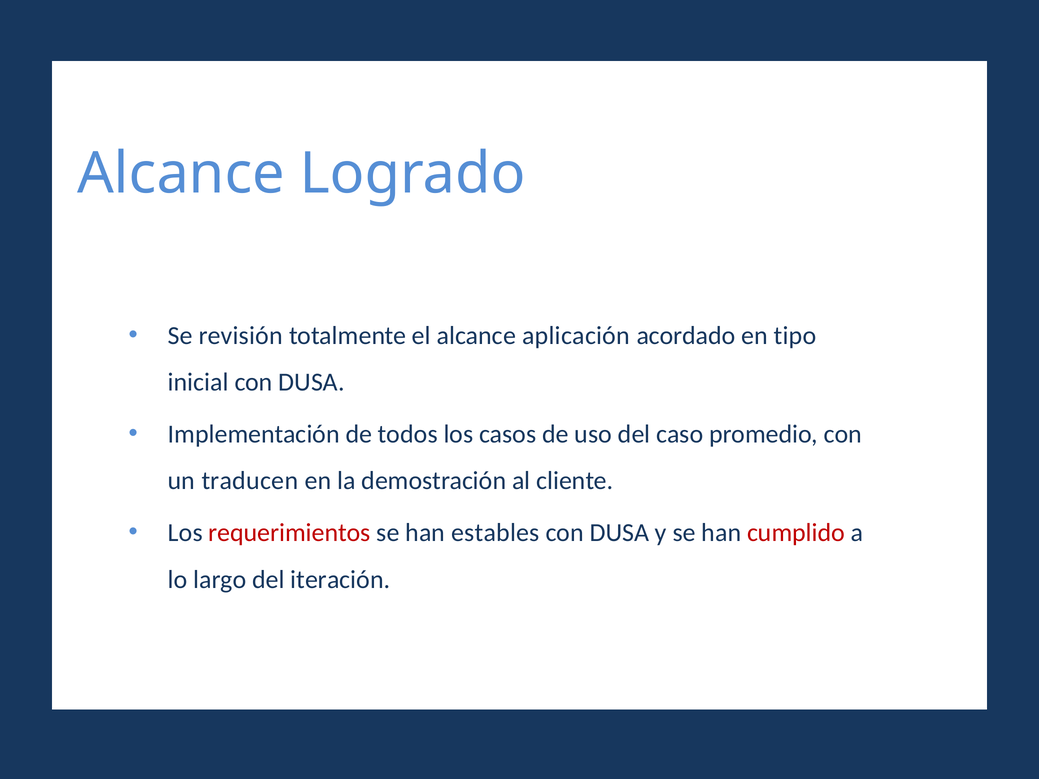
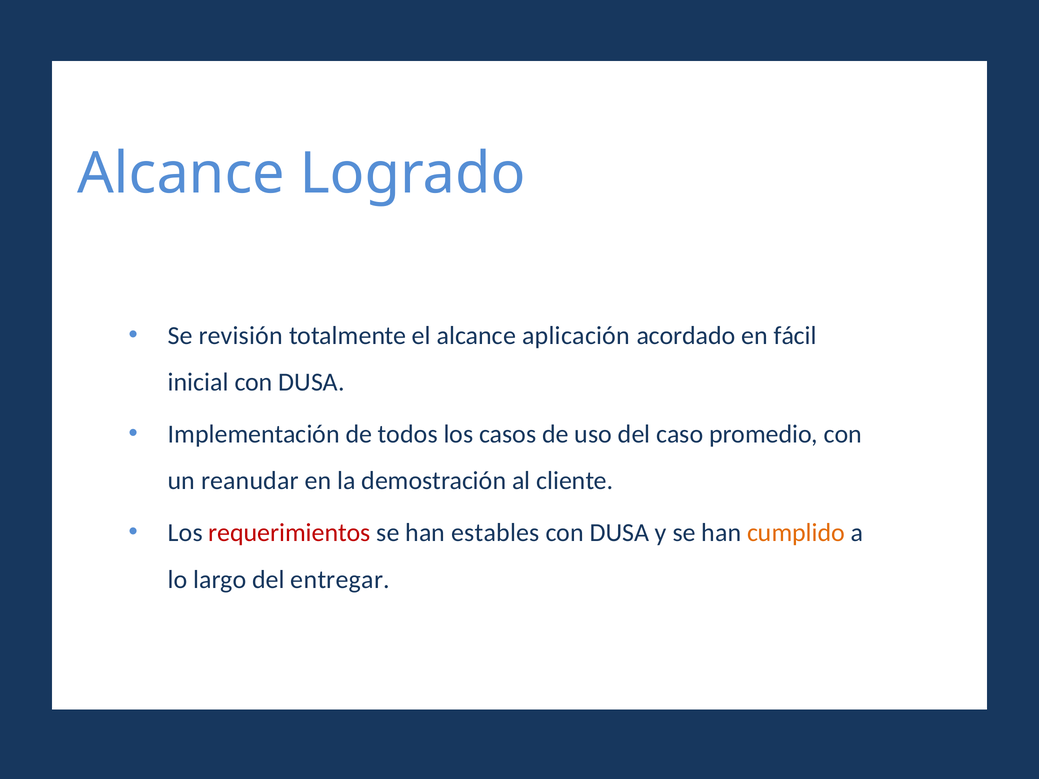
tipo: tipo -> fácil (795, 336)
traducen: traducen -> reanudar (250, 481)
cumplido colour: red -> orange (796, 533)
iteración: iteración -> entregar (340, 580)
